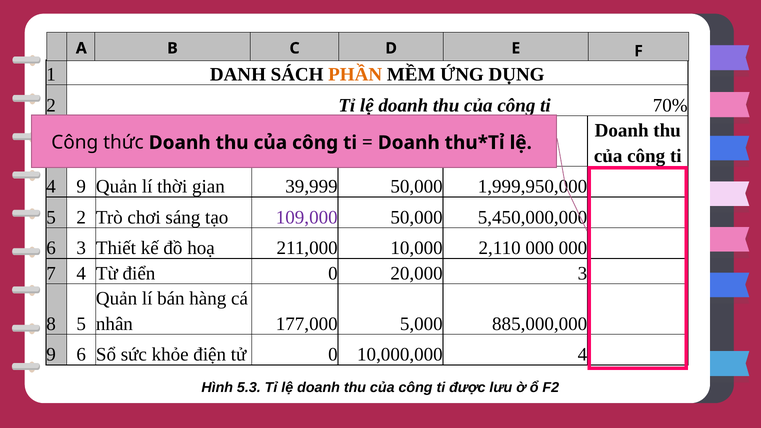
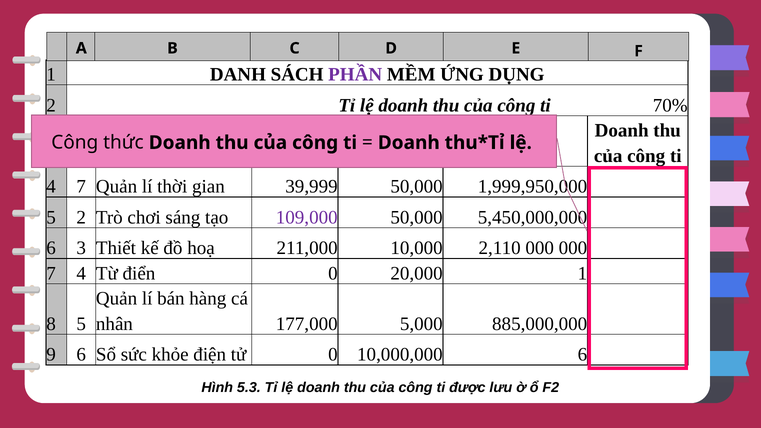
PHẦN colour: orange -> purple (355, 75)
4 9: 9 -> 7 (81, 187)
20,000 3: 3 -> 1 (582, 273)
10,000,000 4: 4 -> 6 (582, 355)
